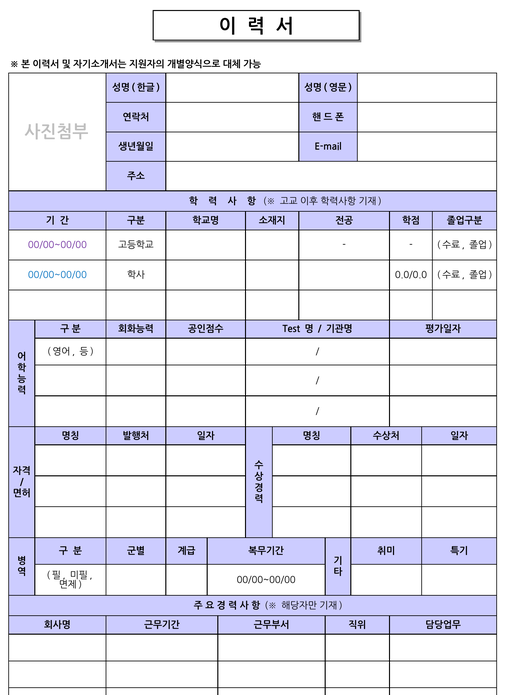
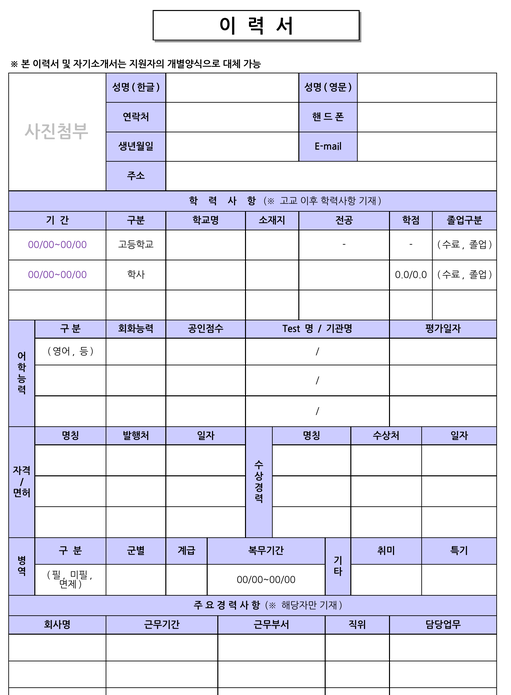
00/00~00/00 colour: blue -> purple (57, 275)
